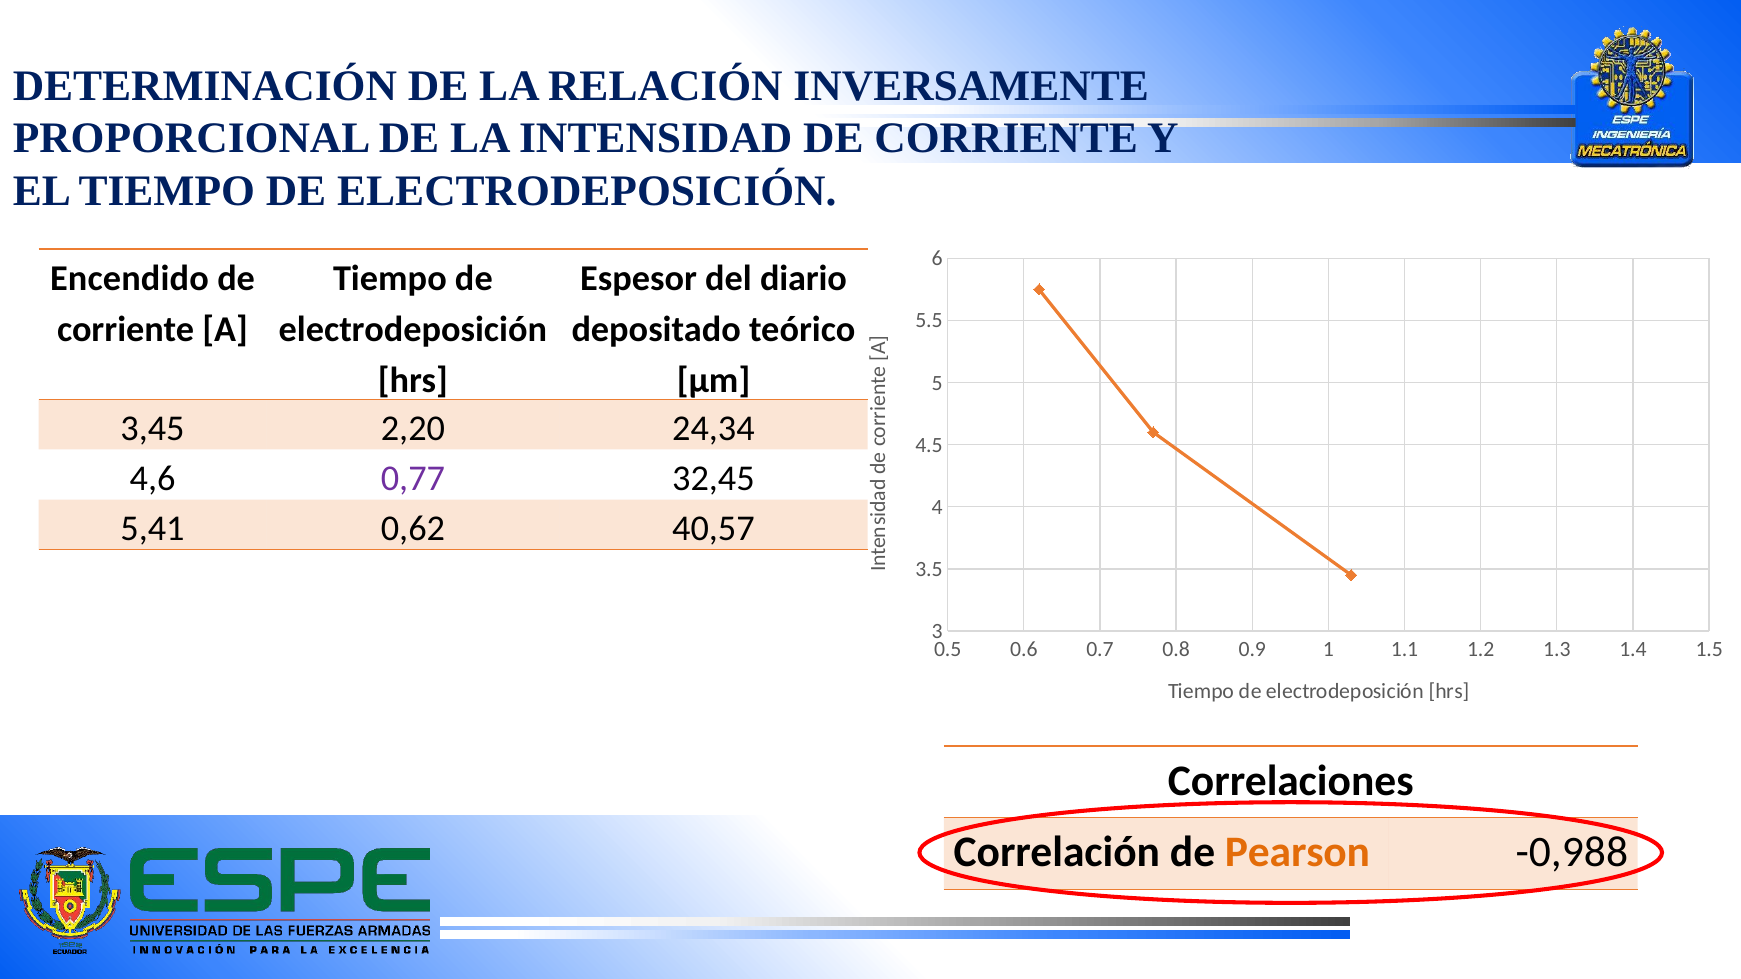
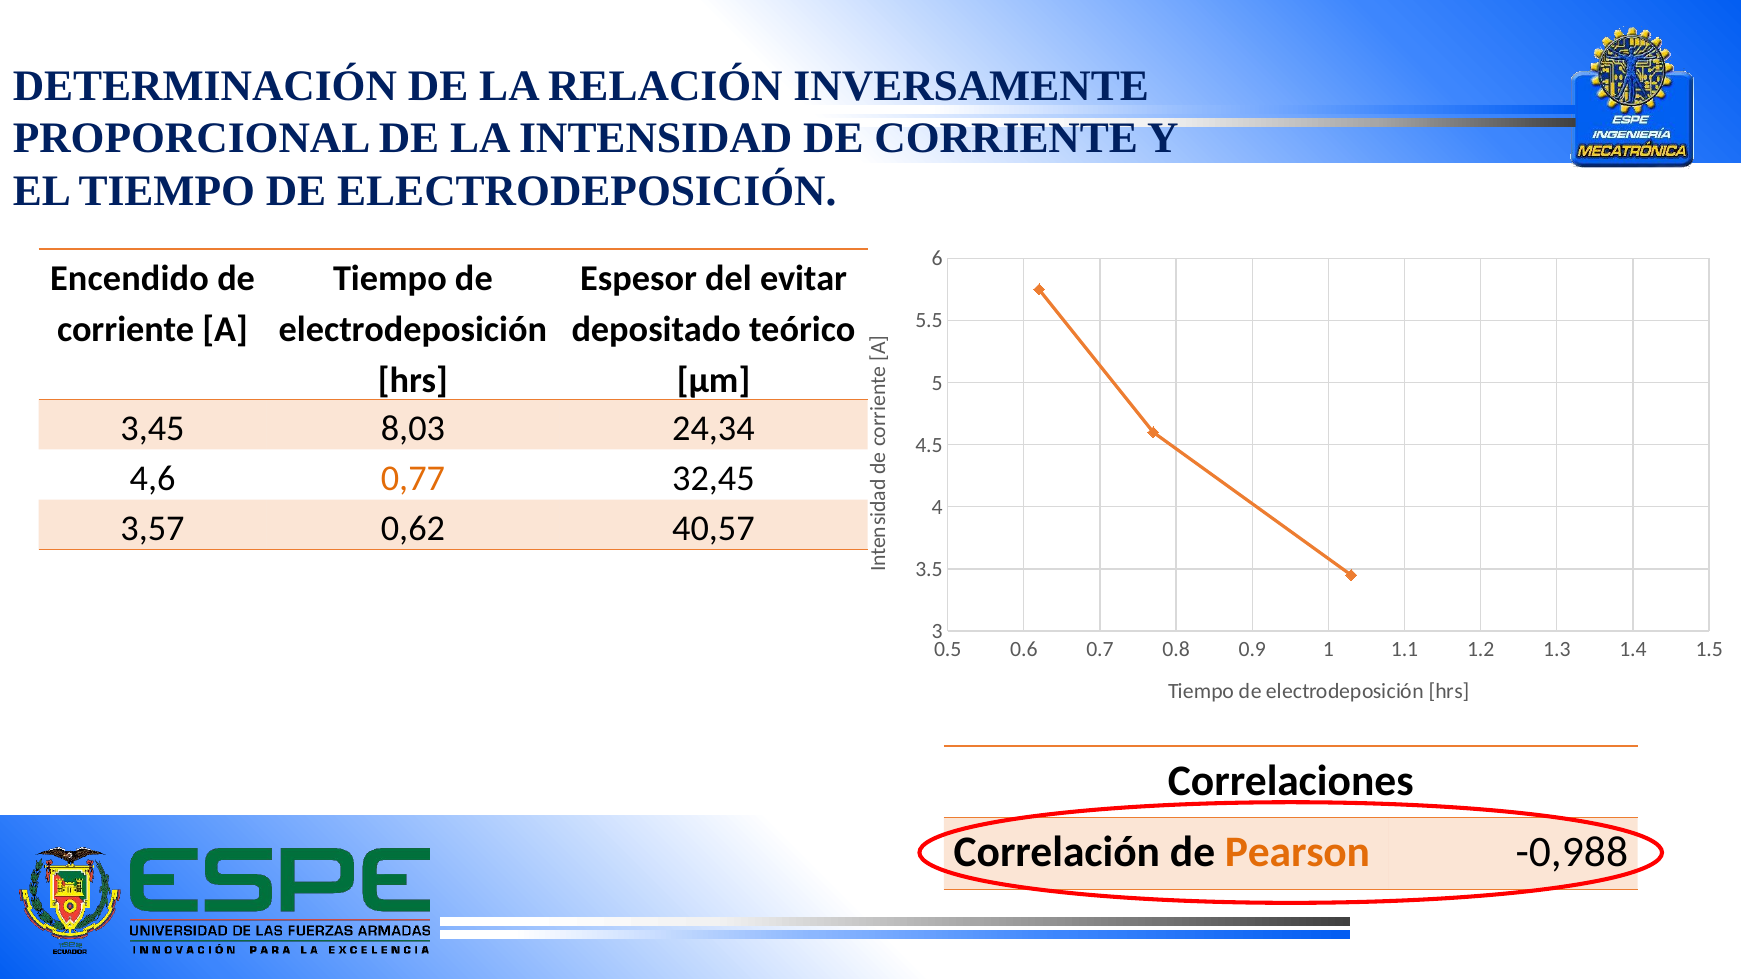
diario: diario -> evitar (804, 278)
2,20: 2,20 -> 8,03 (413, 429)
0,77 colour: purple -> orange (413, 479)
5,41: 5,41 -> 3,57 (152, 529)
